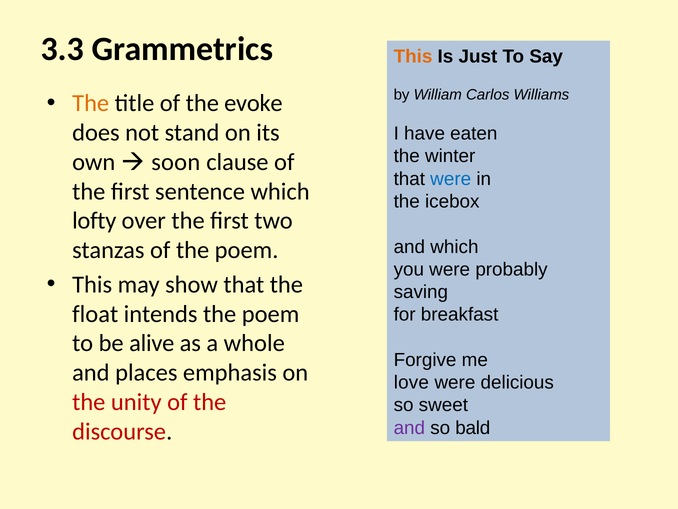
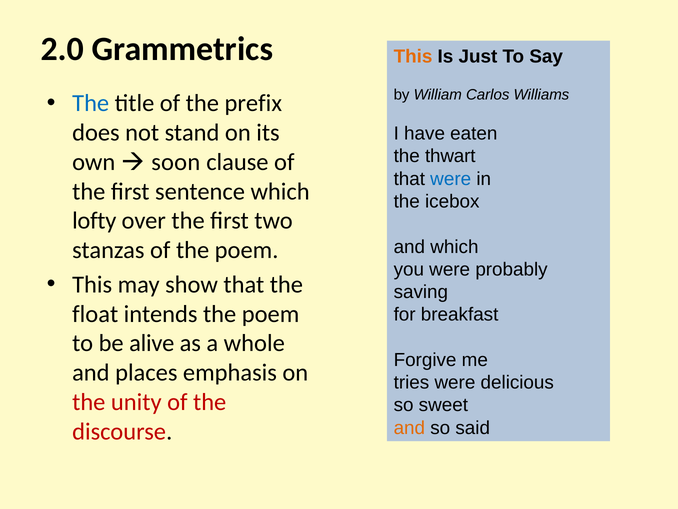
3.3: 3.3 -> 2.0 (62, 49)
The colour: orange -> blue (91, 103)
evoke: evoke -> prefix (253, 103)
winter: winter -> thwart (450, 156)
love: love -> tries (411, 382)
and colour: purple -> orange (409, 427)
bald: bald -> said (473, 427)
